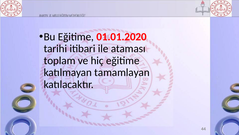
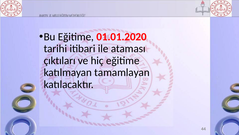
toplam: toplam -> çıktıları (60, 60)
